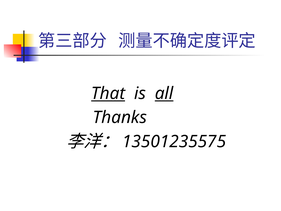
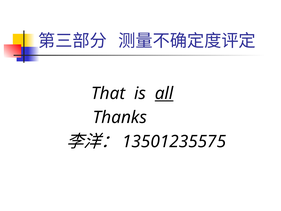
That underline: present -> none (108, 93)
